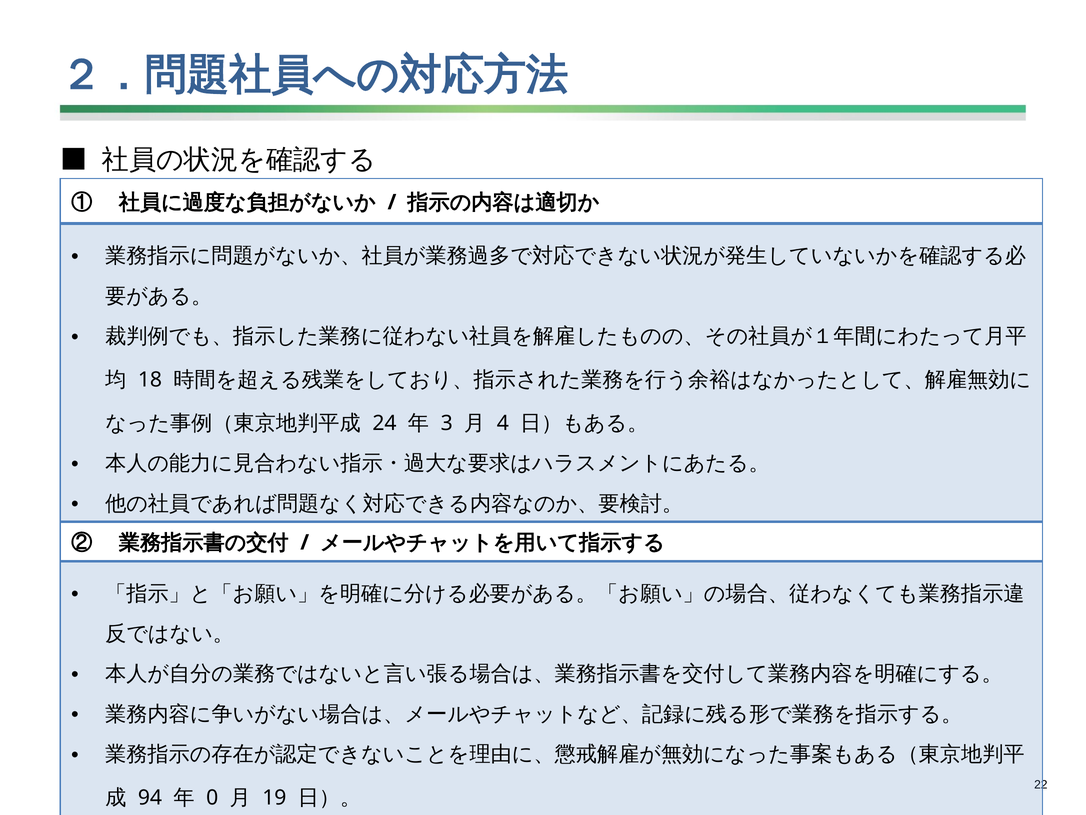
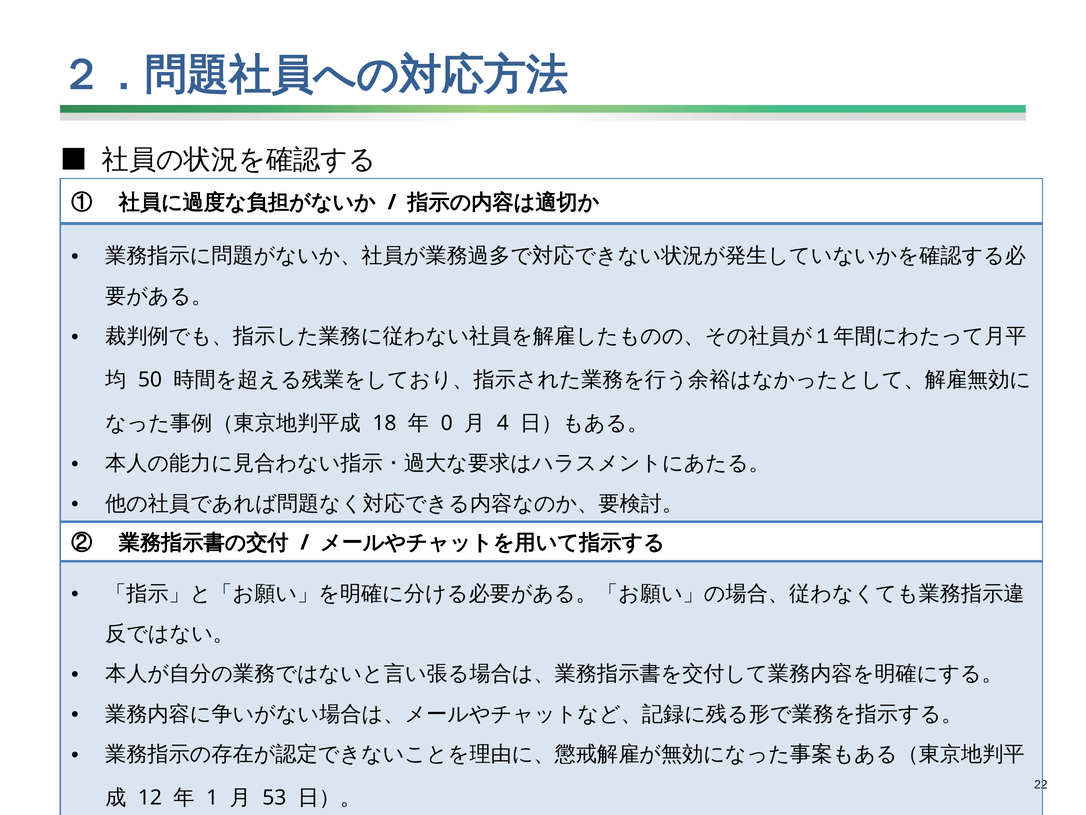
18: 18 -> 50 (150, 380)
24: 24 -> 18 (384, 423)
3: 3 -> 0 (447, 423)
94: 94 -> 12 (150, 797)
0: 0 -> 1 (212, 797)
19: 19 -> 53 (274, 797)
